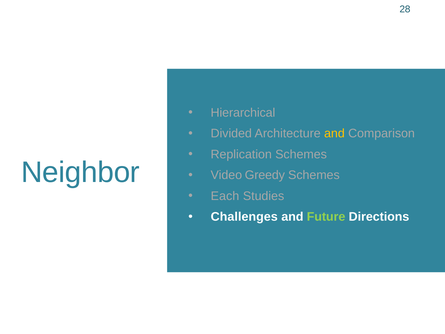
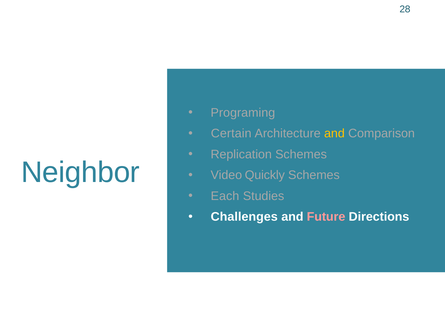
Hierarchical: Hierarchical -> Programing (243, 113)
Divided: Divided -> Certain (231, 133)
Greedy: Greedy -> Quickly (265, 175)
Future colour: light green -> pink (326, 217)
